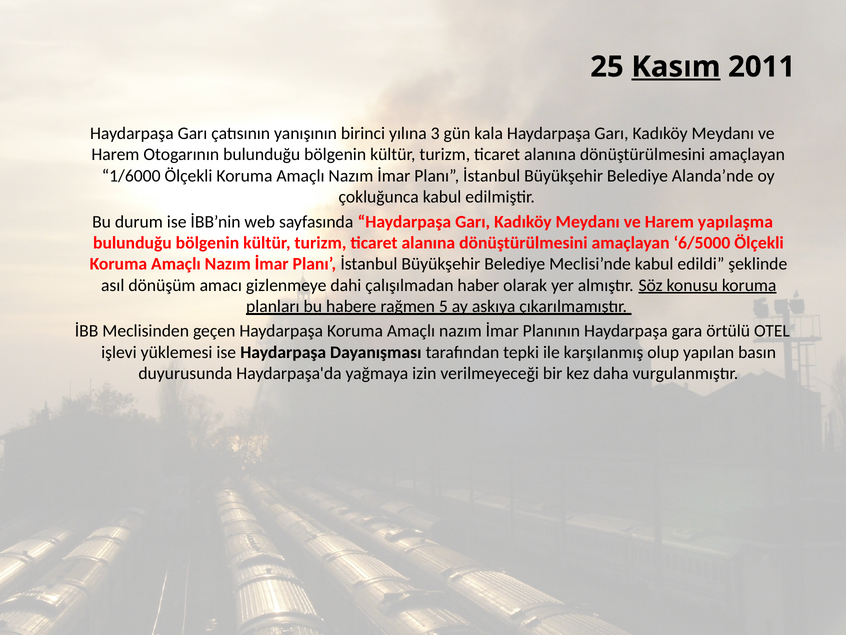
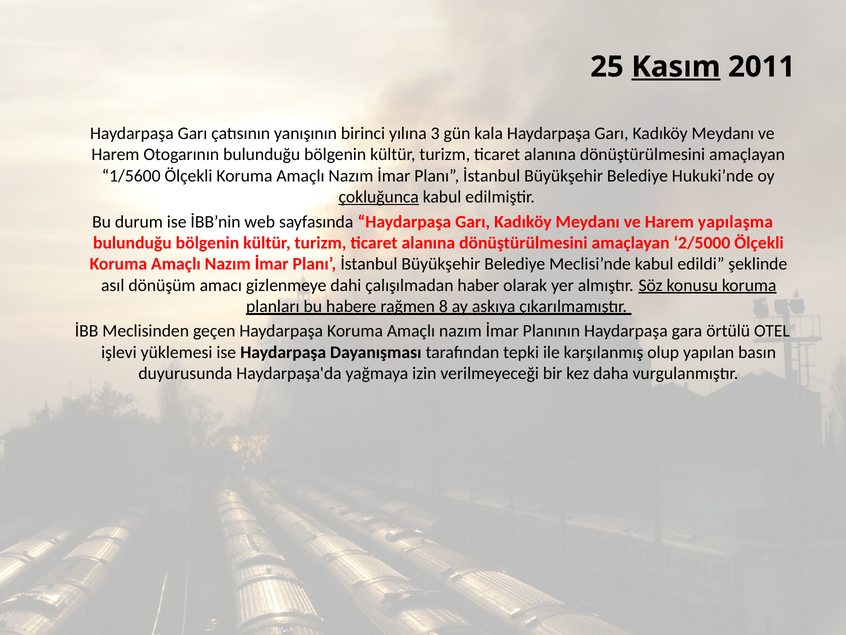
1/6000: 1/6000 -> 1/5600 (131, 176)
Alanda’nde: Alanda’nde -> Hukuki’nde (713, 176)
çokluğunca underline: none -> present (379, 197)
6/5000: 6/5000 -> 2/5000 (702, 243)
5: 5 -> 8 (443, 306)
